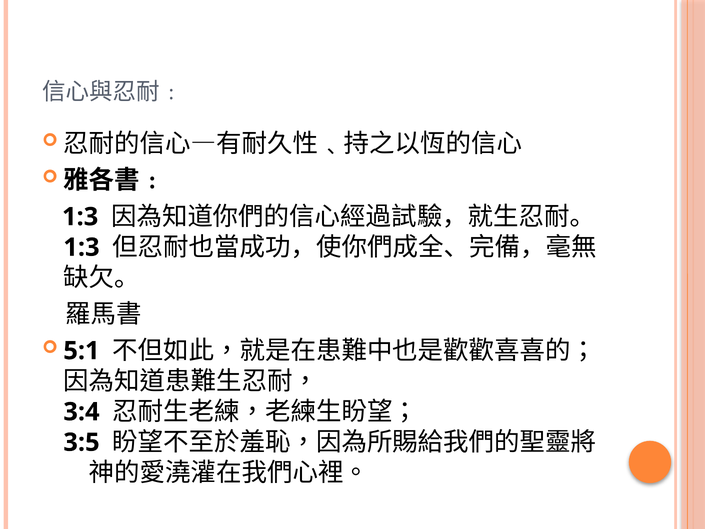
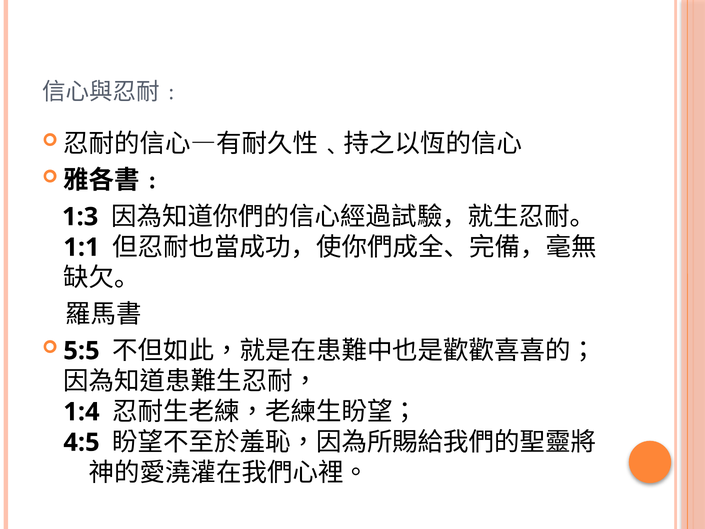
1:3: 1:3 -> 1:1 (81, 247)
5:1: 5:1 -> 5:5 (81, 351)
3:4: 3:4 -> 1:4 (81, 412)
3:5: 3:5 -> 4:5 (81, 442)
